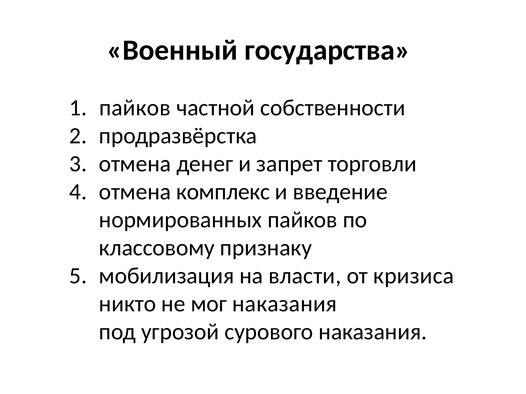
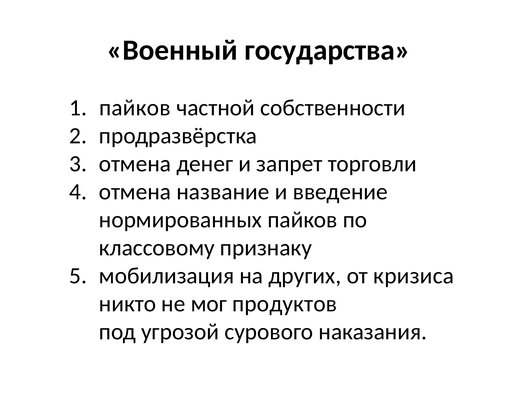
комплекс: комплекс -> название (223, 192)
власти: власти -> других (305, 276)
мог наказания: наказания -> продуктов (285, 304)
